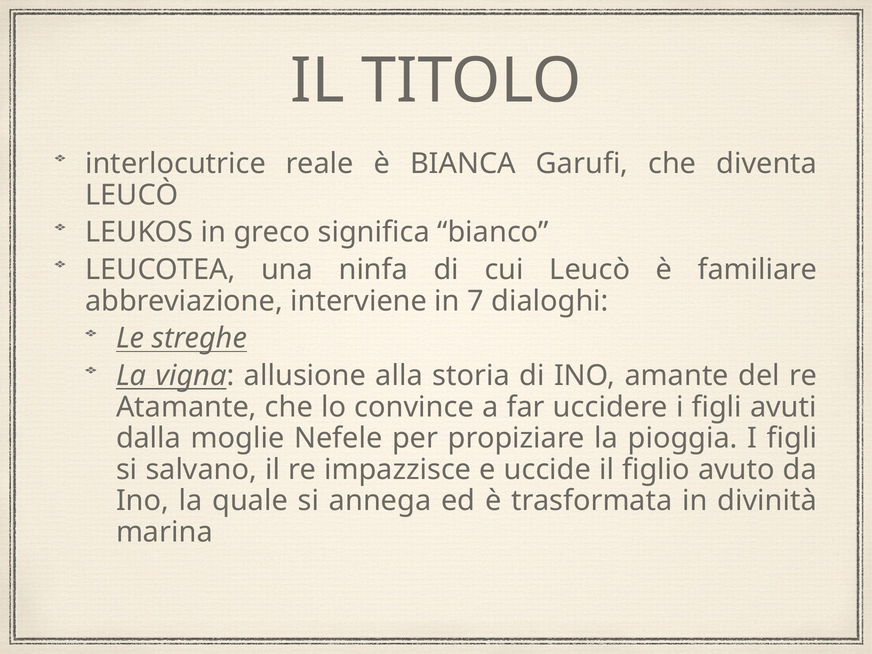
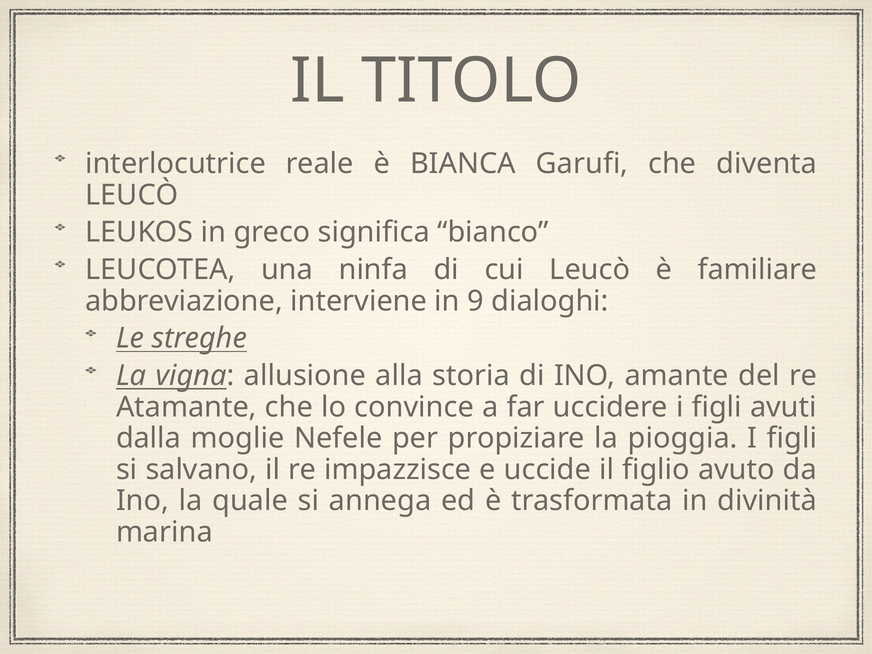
7: 7 -> 9 (476, 301)
